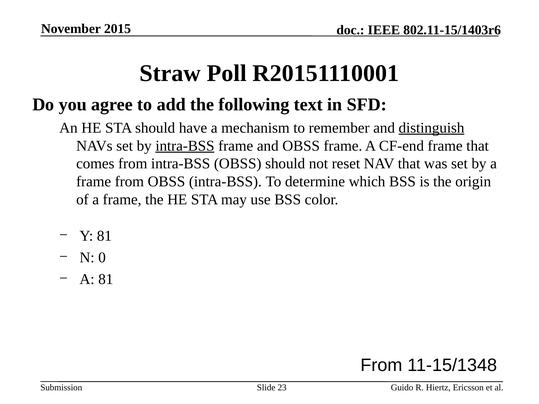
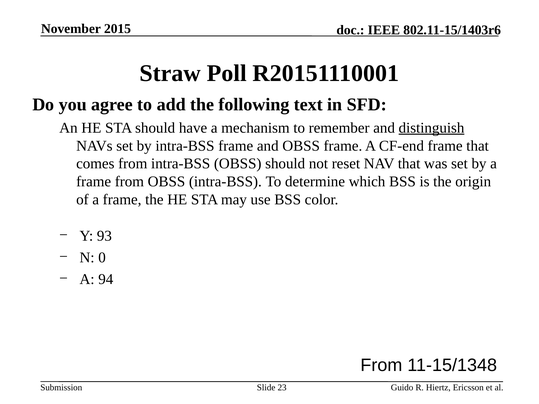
intra-BSS underline: present -> none (185, 146)
Y 81: 81 -> 93 (104, 236)
A 81: 81 -> 94 (106, 279)
